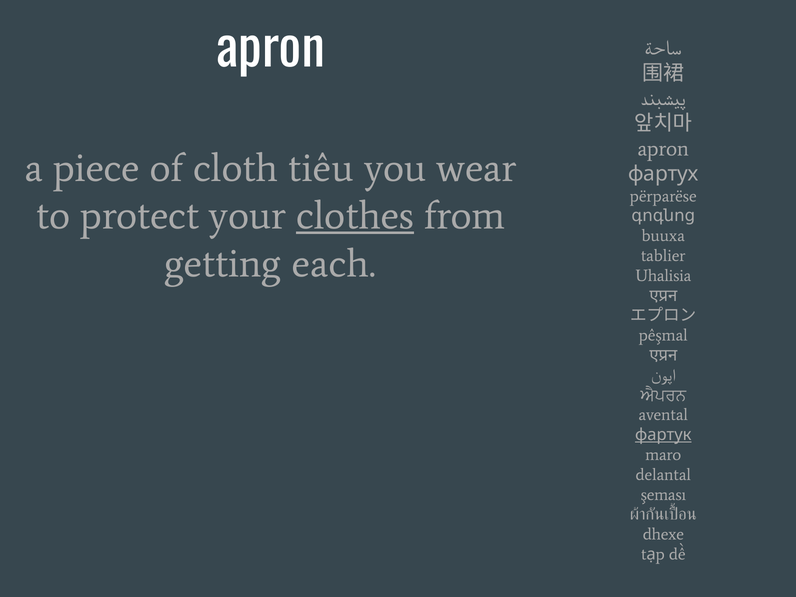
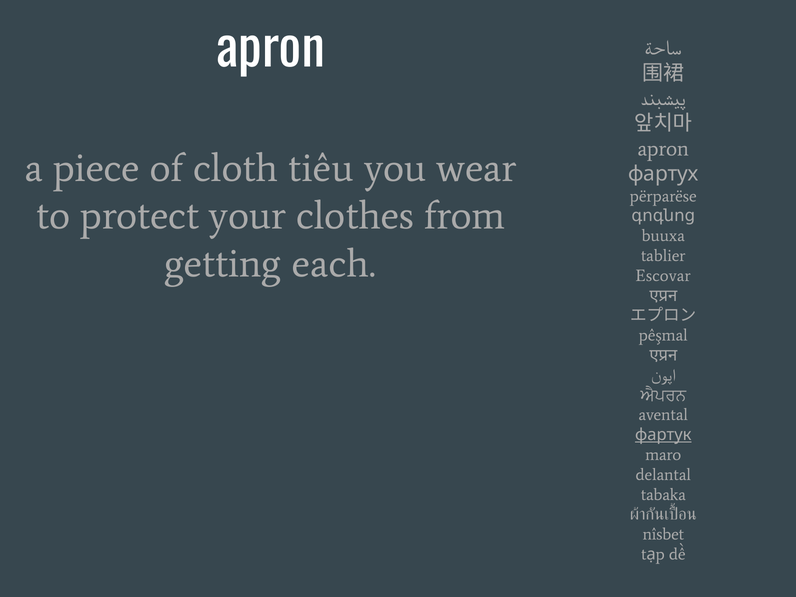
clothes underline: present -> none (355, 216)
Uhalisia: Uhalisia -> Escovar (663, 276)
şeması: şeması -> tabaka (663, 495)
dhexe: dhexe -> nîsbet (663, 534)
